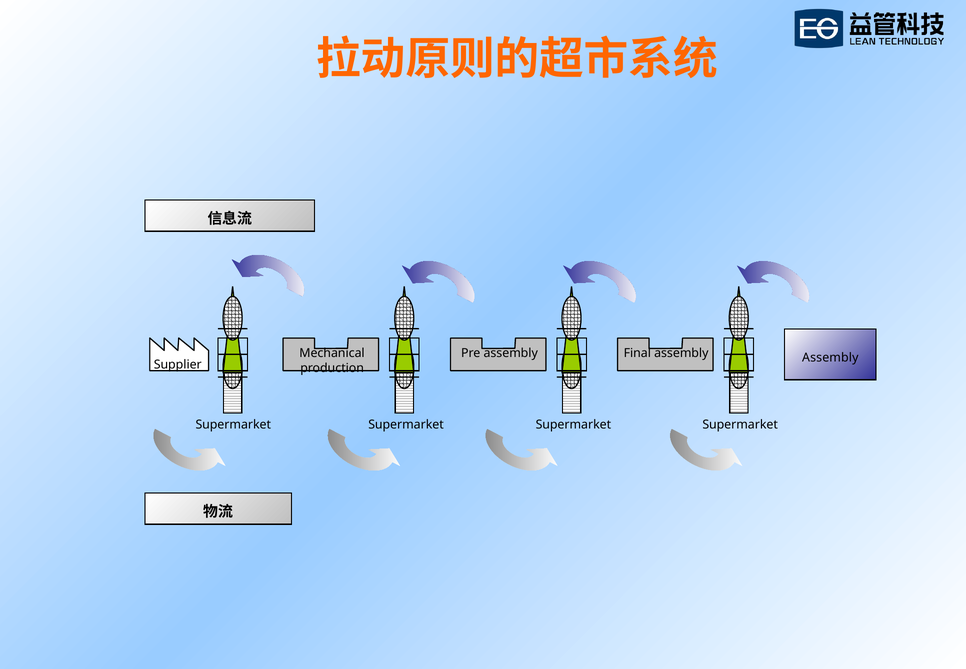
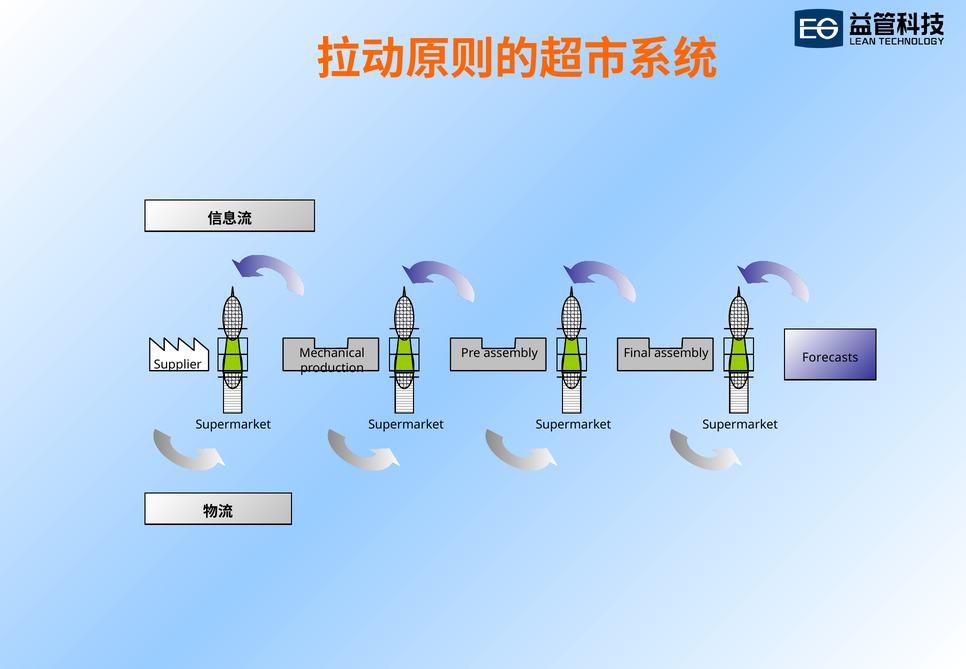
Assembly: Assembly -> Forecasts (830, 357)
